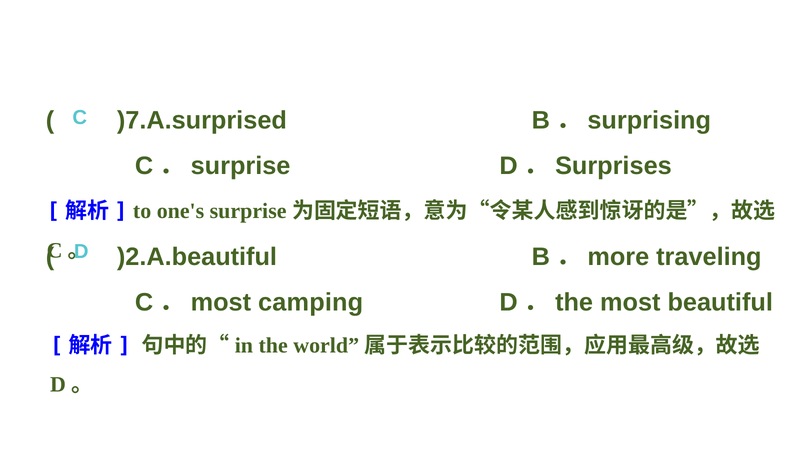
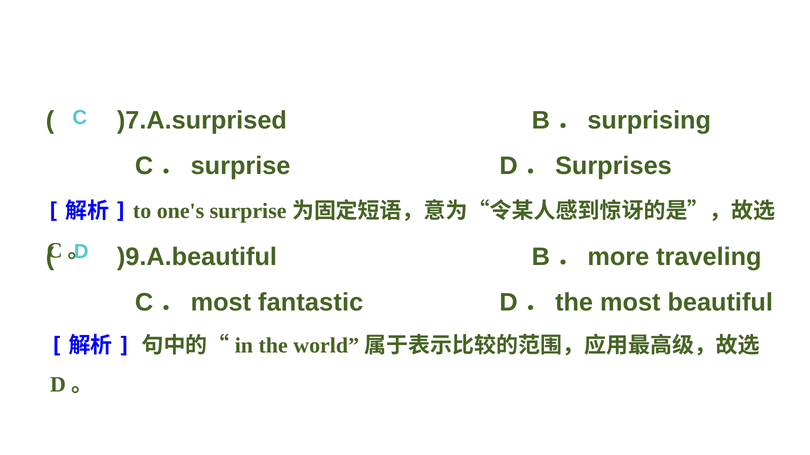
)2.A.beautiful: )2.A.beautiful -> )9.A.beautiful (197, 257)
camping: camping -> fantastic (311, 303)
